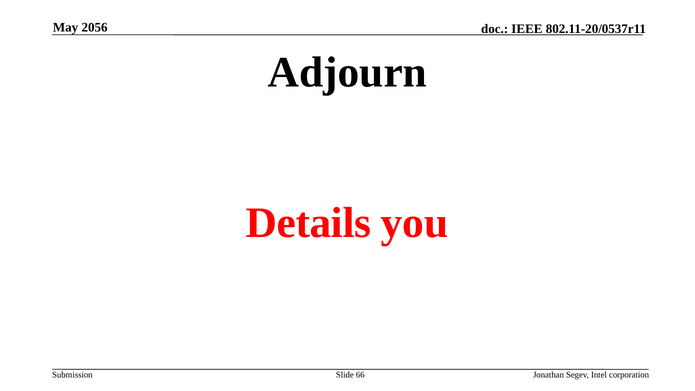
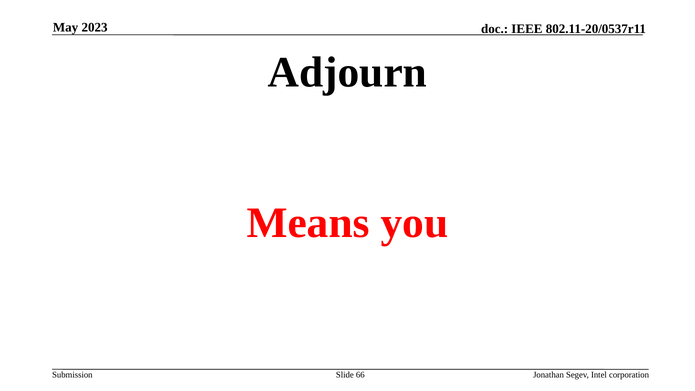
2056: 2056 -> 2023 (95, 28)
Details: Details -> Means (308, 223)
